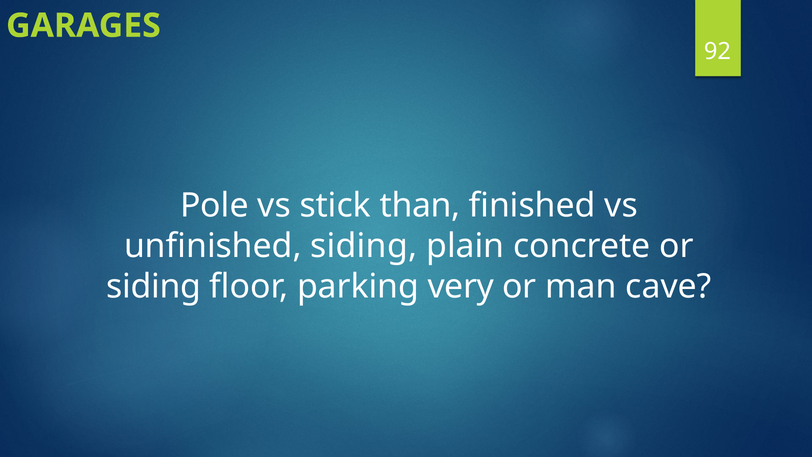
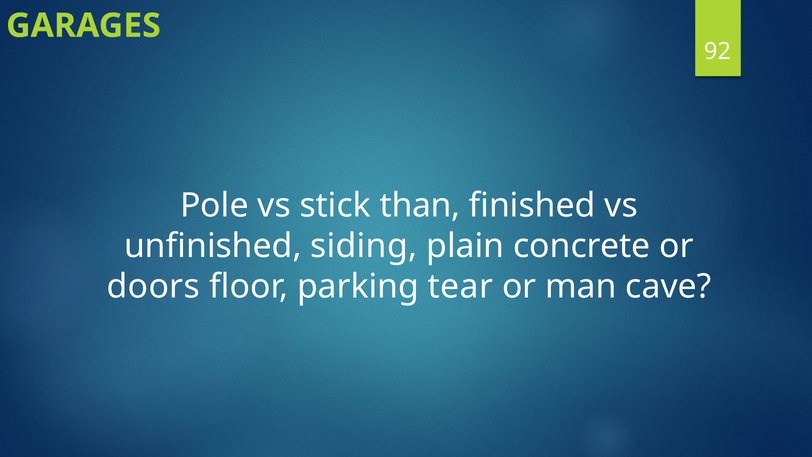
siding: siding -> doors (153, 287)
very: very -> tear (461, 287)
